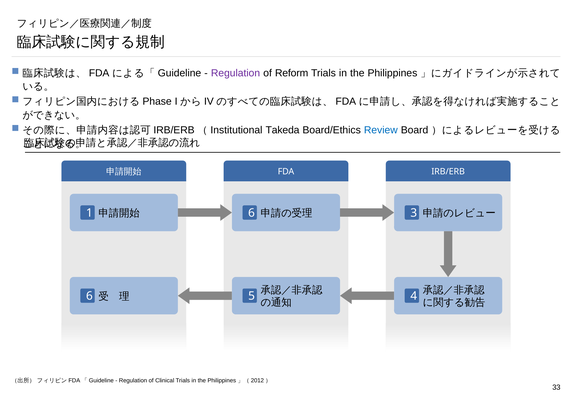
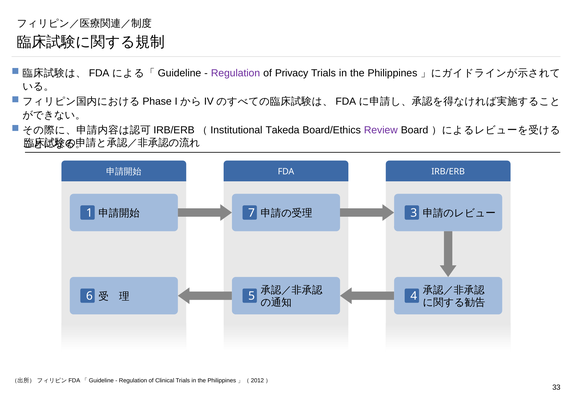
Reform: Reform -> Privacy (292, 73)
Review colour: blue -> purple (381, 130)
1 6: 6 -> 7 (252, 213)
